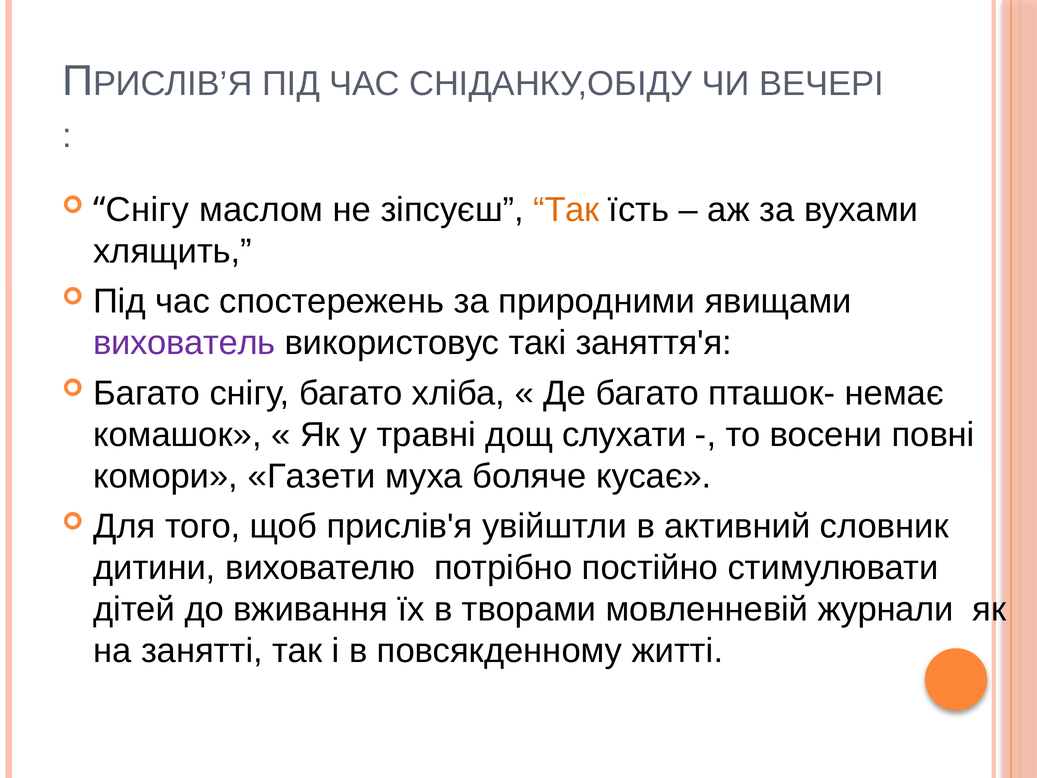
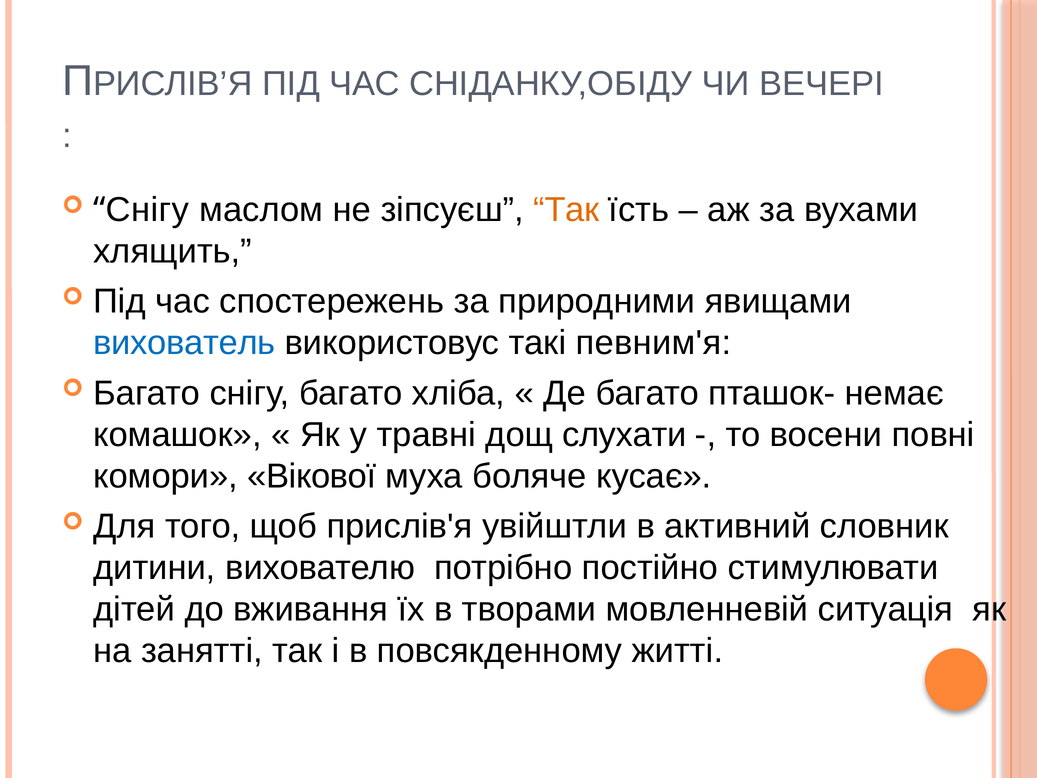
вихователь colour: purple -> blue (184, 343)
заняття'я: заняття'я -> певним'я (654, 343)
Газети: Газети -> Вікової (312, 476)
журнали: журнали -> ситуація (886, 609)
